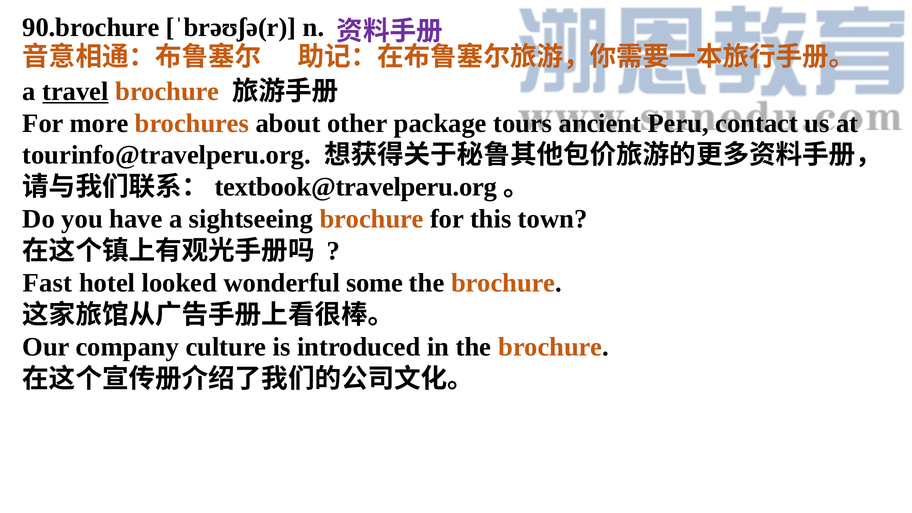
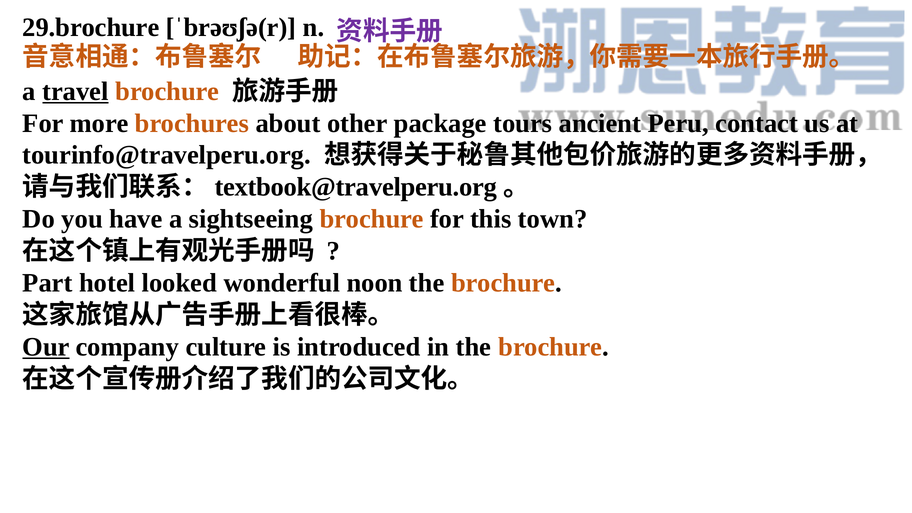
90.brochure: 90.brochure -> 29.brochure (91, 27)
Fast: Fast -> Part (47, 283)
some: some -> noon (375, 283)
Our underline: none -> present (46, 347)
